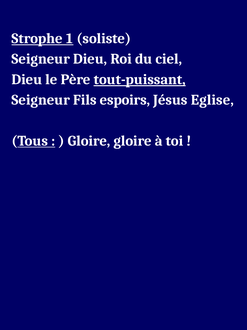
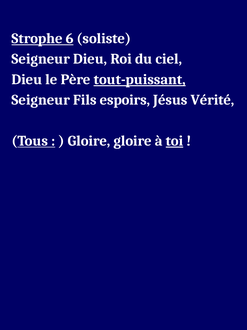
1: 1 -> 6 (70, 38)
Eglise: Eglise -> Vérité (212, 100)
toi underline: none -> present (174, 140)
